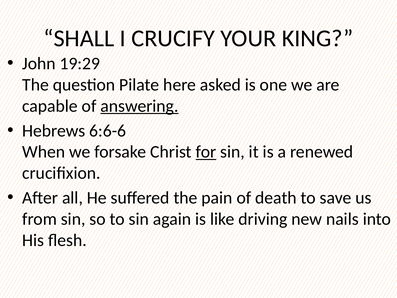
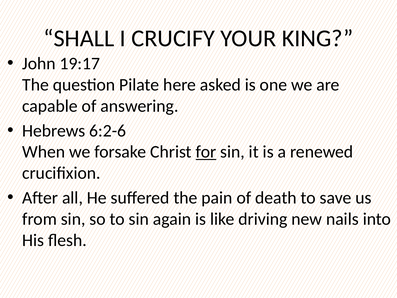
19:29: 19:29 -> 19:17 (80, 63)
answering underline: present -> none (139, 106)
6:6-6: 6:6-6 -> 6:2-6 (108, 131)
